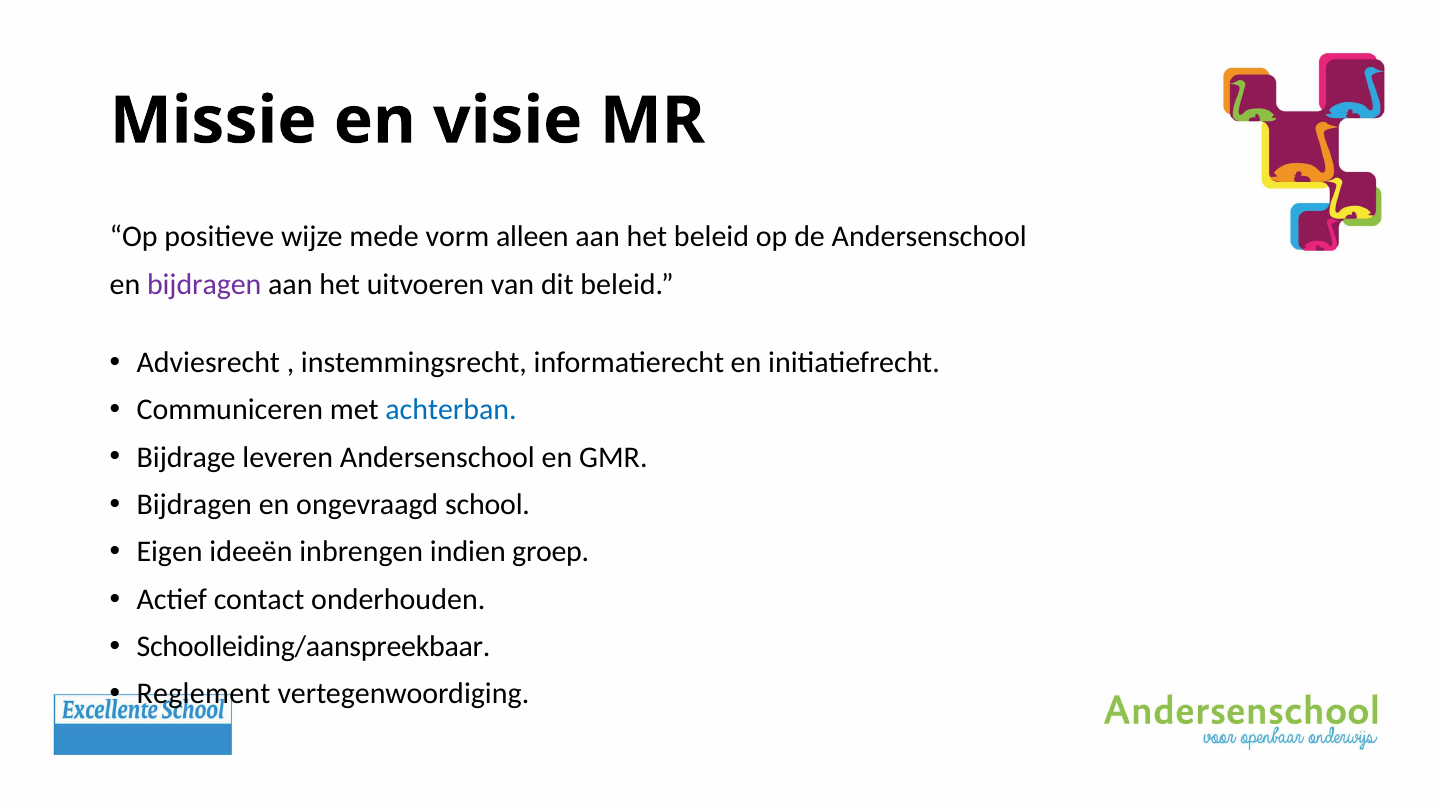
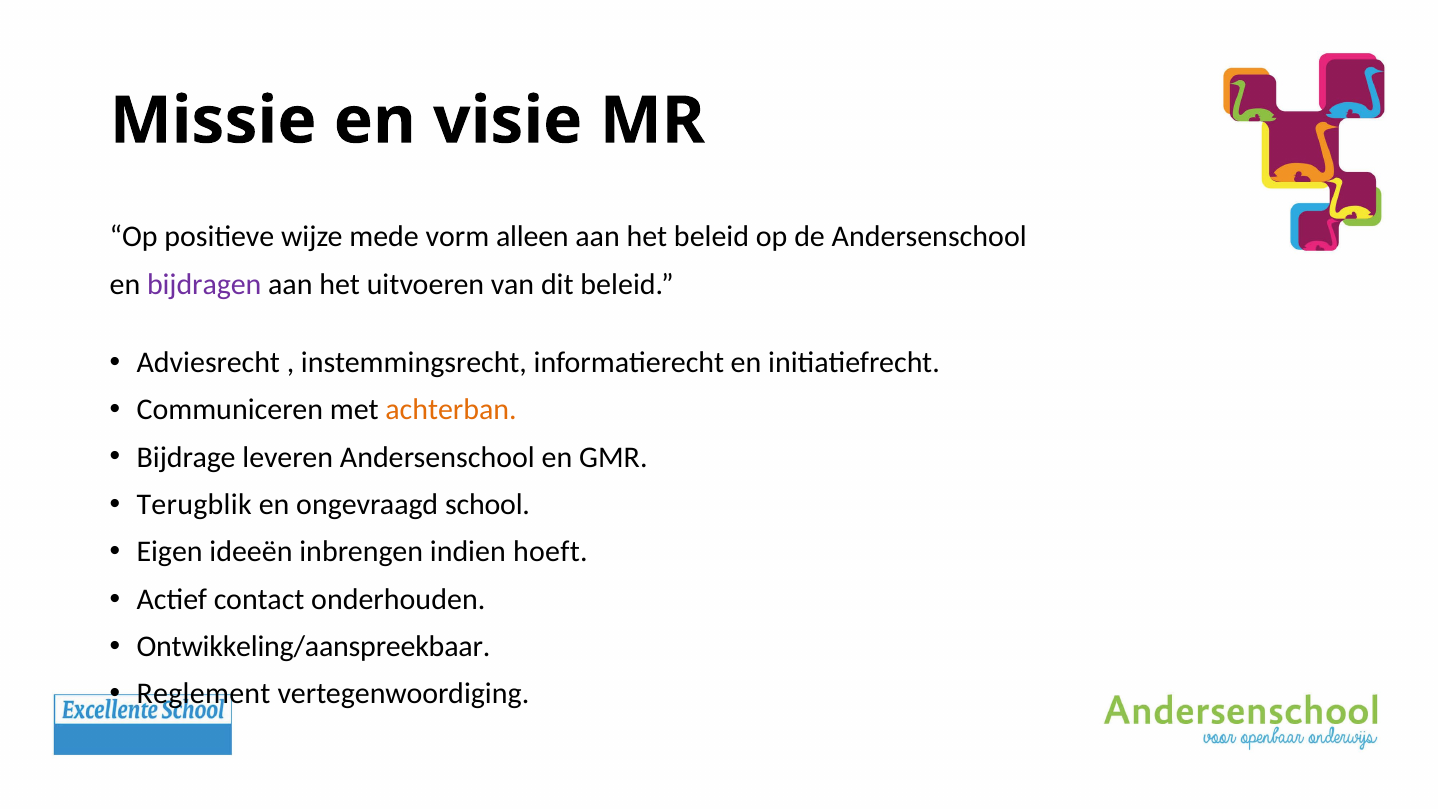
achterban colour: blue -> orange (451, 410)
Bijdragen: Bijdragen -> Terugblik (194, 505)
groep: groep -> hoeft (550, 552)
Schoolleiding/aanspreekbaar: Schoolleiding/aanspreekbaar -> Ontwikkeling/aanspreekbaar (313, 647)
